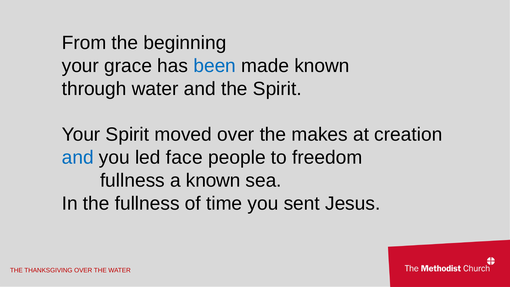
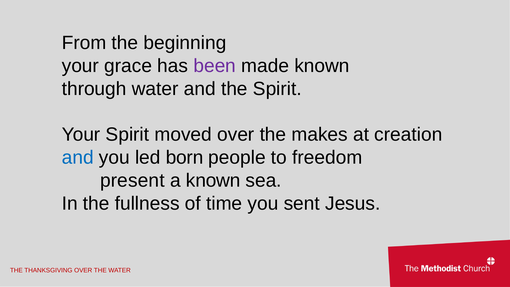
been colour: blue -> purple (215, 66)
face: face -> born (185, 158)
fullness: fullness -> present (132, 180)
